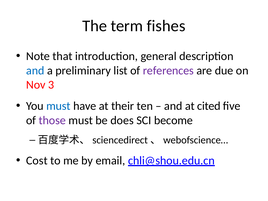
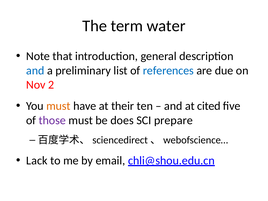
fishes: fishes -> water (166, 26)
references colour: purple -> blue (168, 71)
3: 3 -> 2 (51, 85)
must colour: blue -> orange (58, 106)
become: become -> prepare (173, 120)
Cost: Cost -> Lack (37, 160)
